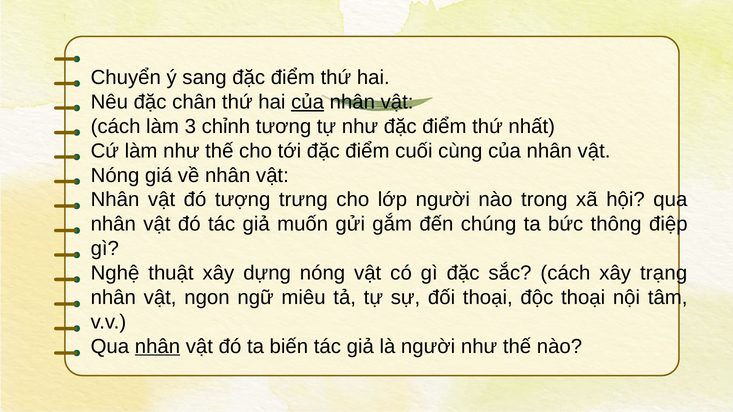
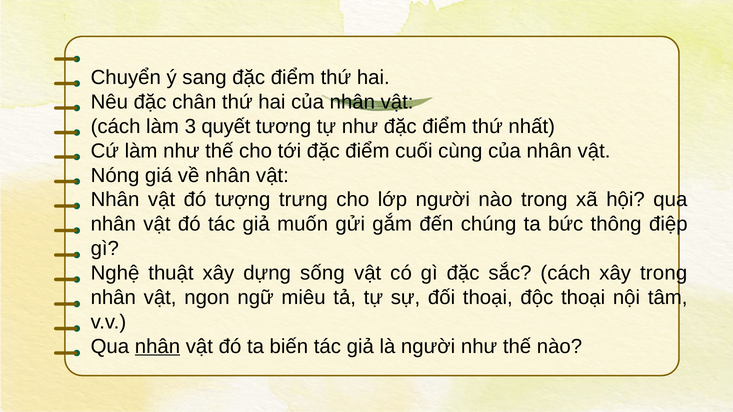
của underline: present -> none (308, 102)
chỉnh: chỉnh -> quyết (226, 127)
dựng nóng: nóng -> sống (322, 273)
xây trạng: trạng -> trong (664, 273)
